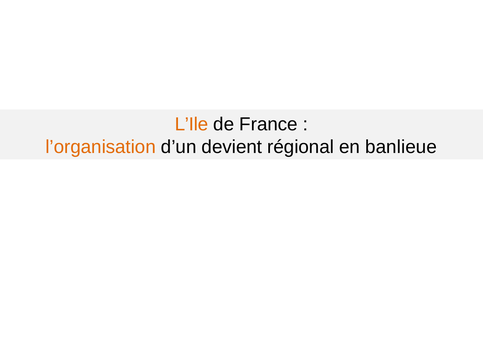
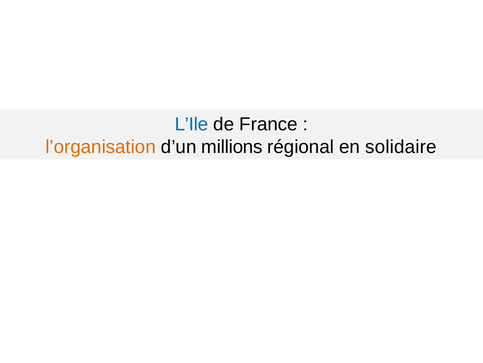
L’Ile colour: orange -> blue (192, 124)
devient: devient -> millions (232, 147)
banlieue: banlieue -> solidaire (401, 147)
